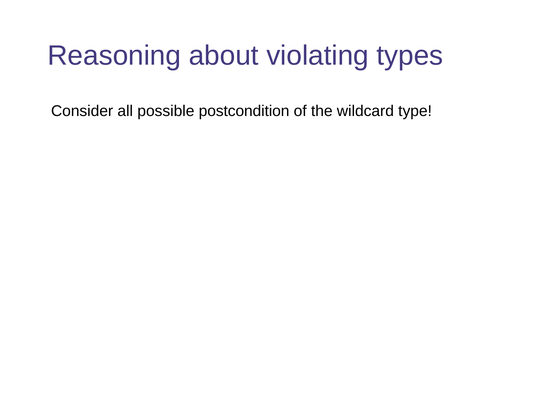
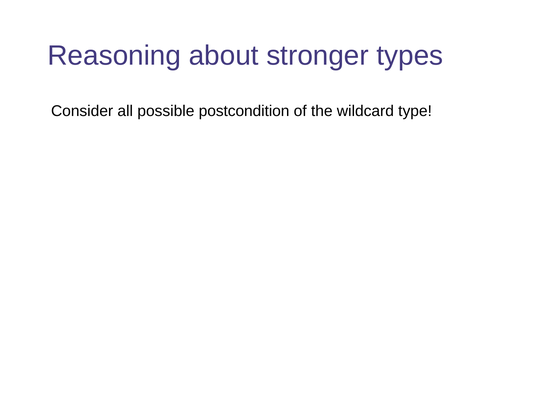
violating: violating -> stronger (318, 56)
